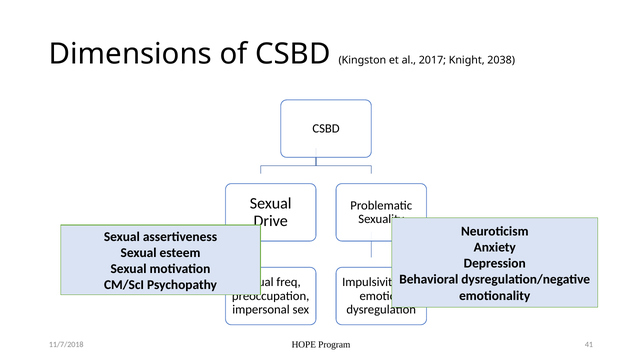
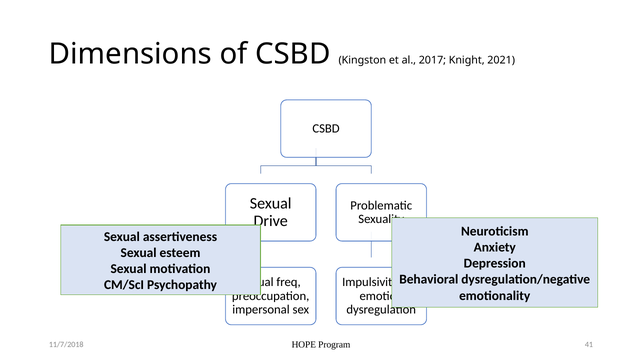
2038: 2038 -> 2021 (501, 60)
